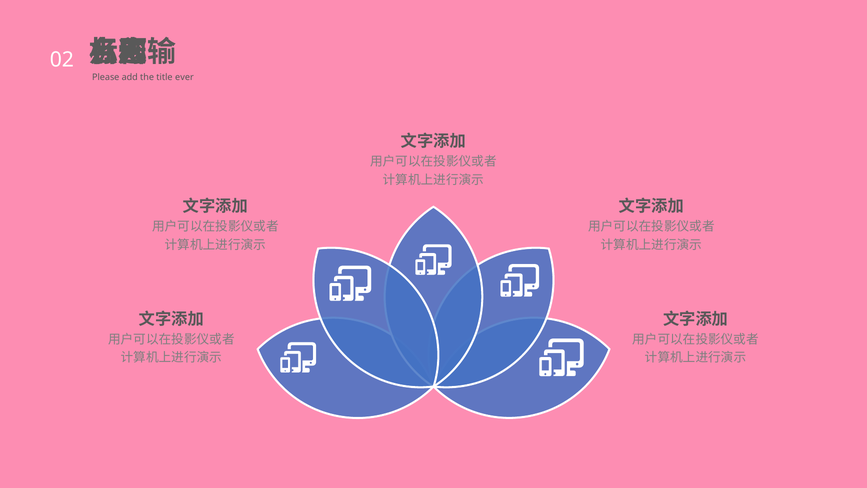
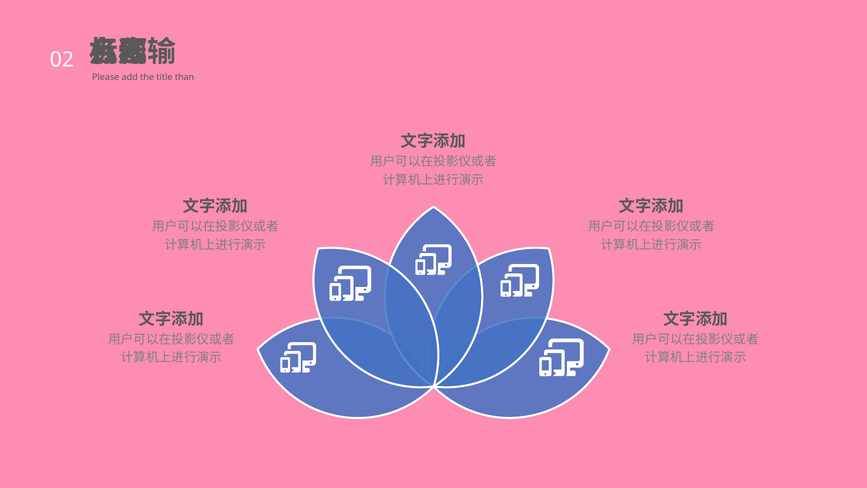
ever: ever -> than (185, 77)
